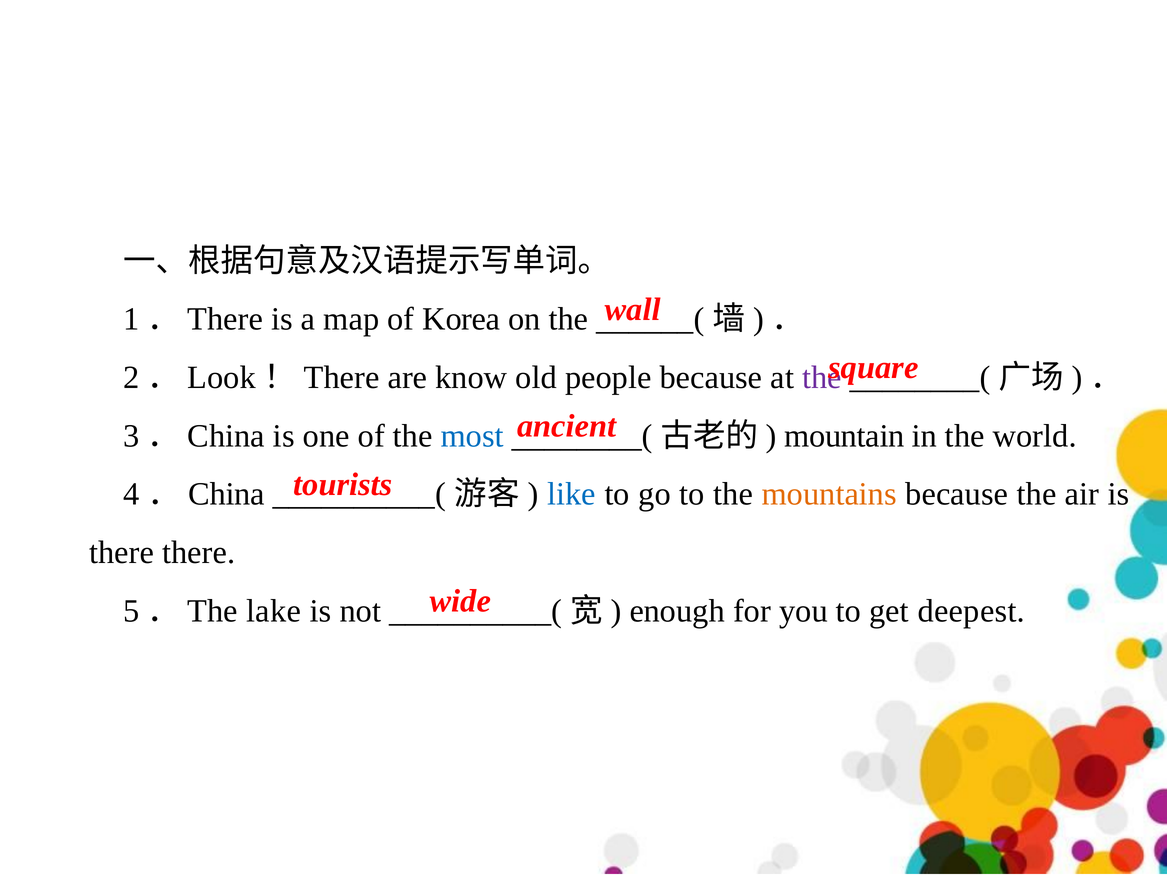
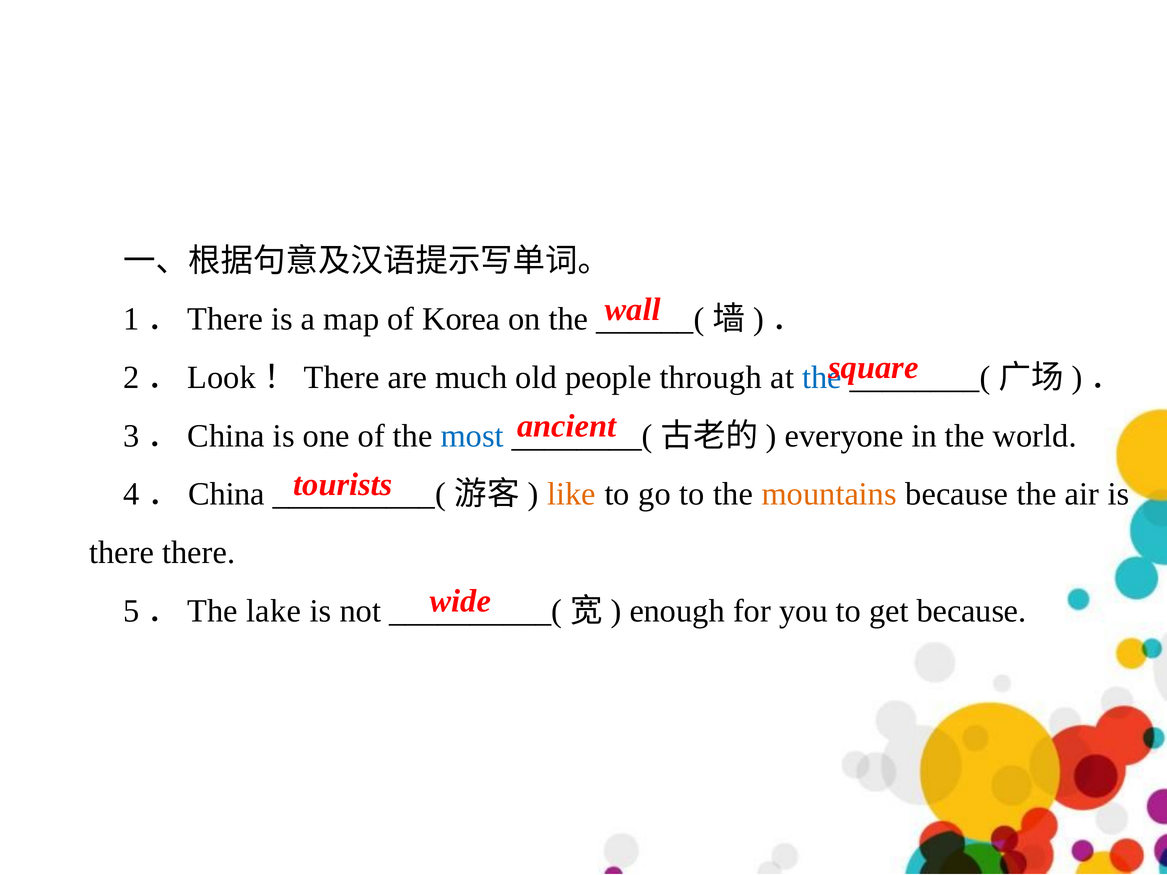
know: know -> much (471, 378)
people because: because -> through (711, 378)
the colour: purple -> blue (822, 378)
mountain: mountain -> everyone (844, 436)
like colour: blue -> orange (572, 494)
get deepest: deepest -> because (972, 611)
